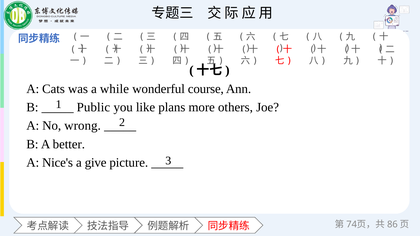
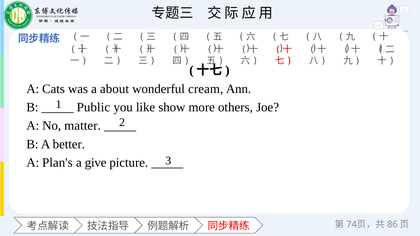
while: while -> about (114, 89)
course: course -> cream (206, 89)
plans: plans -> show (172, 107)
wrong: wrong -> matter (83, 126)
Nice's: Nice's -> Plan's (57, 163)
